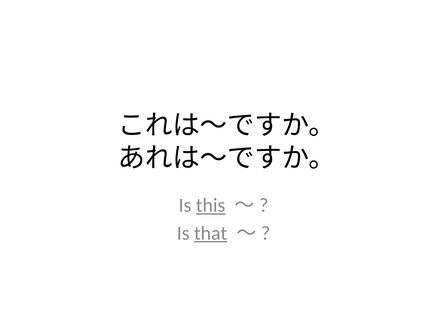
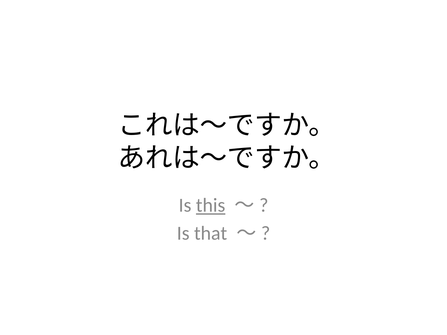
that underline: present -> none (211, 233)
